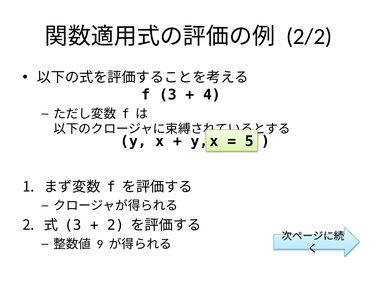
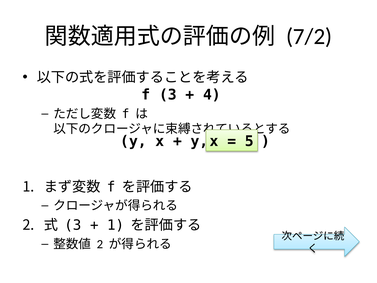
2/2: 2/2 -> 7/2 (309, 36)
2: 2 -> 1 (116, 225)
9: 9 -> 2 (100, 244)
